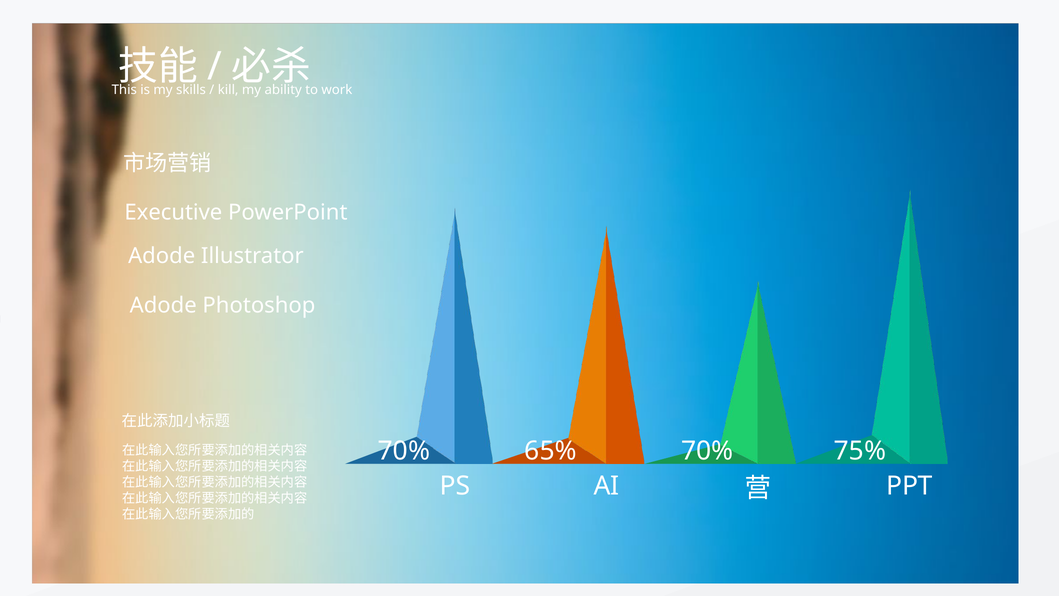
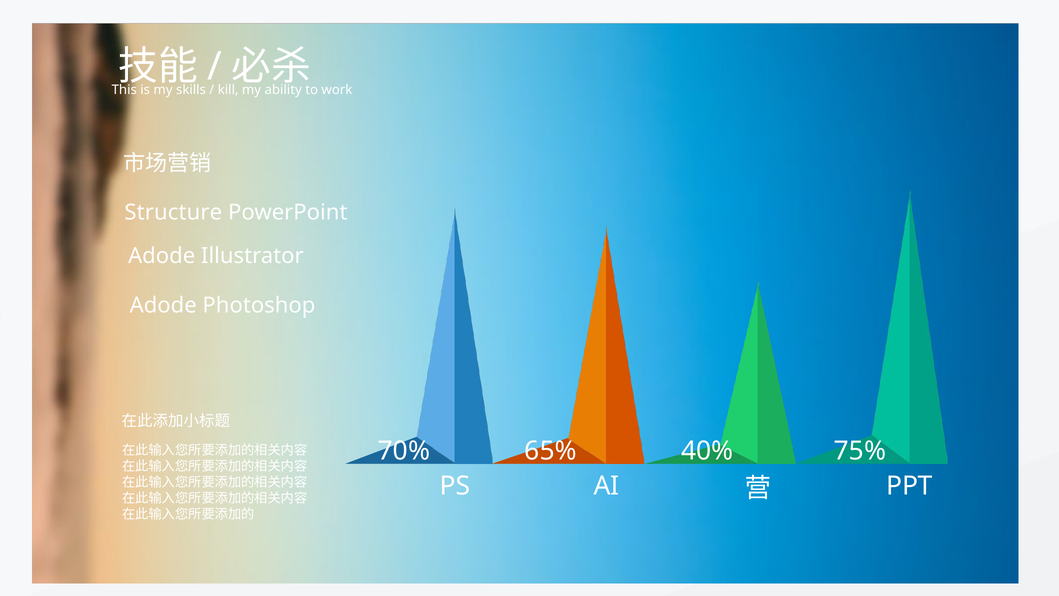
Executive: Executive -> Structure (173, 212)
65% 70%: 70% -> 40% (707, 451)
